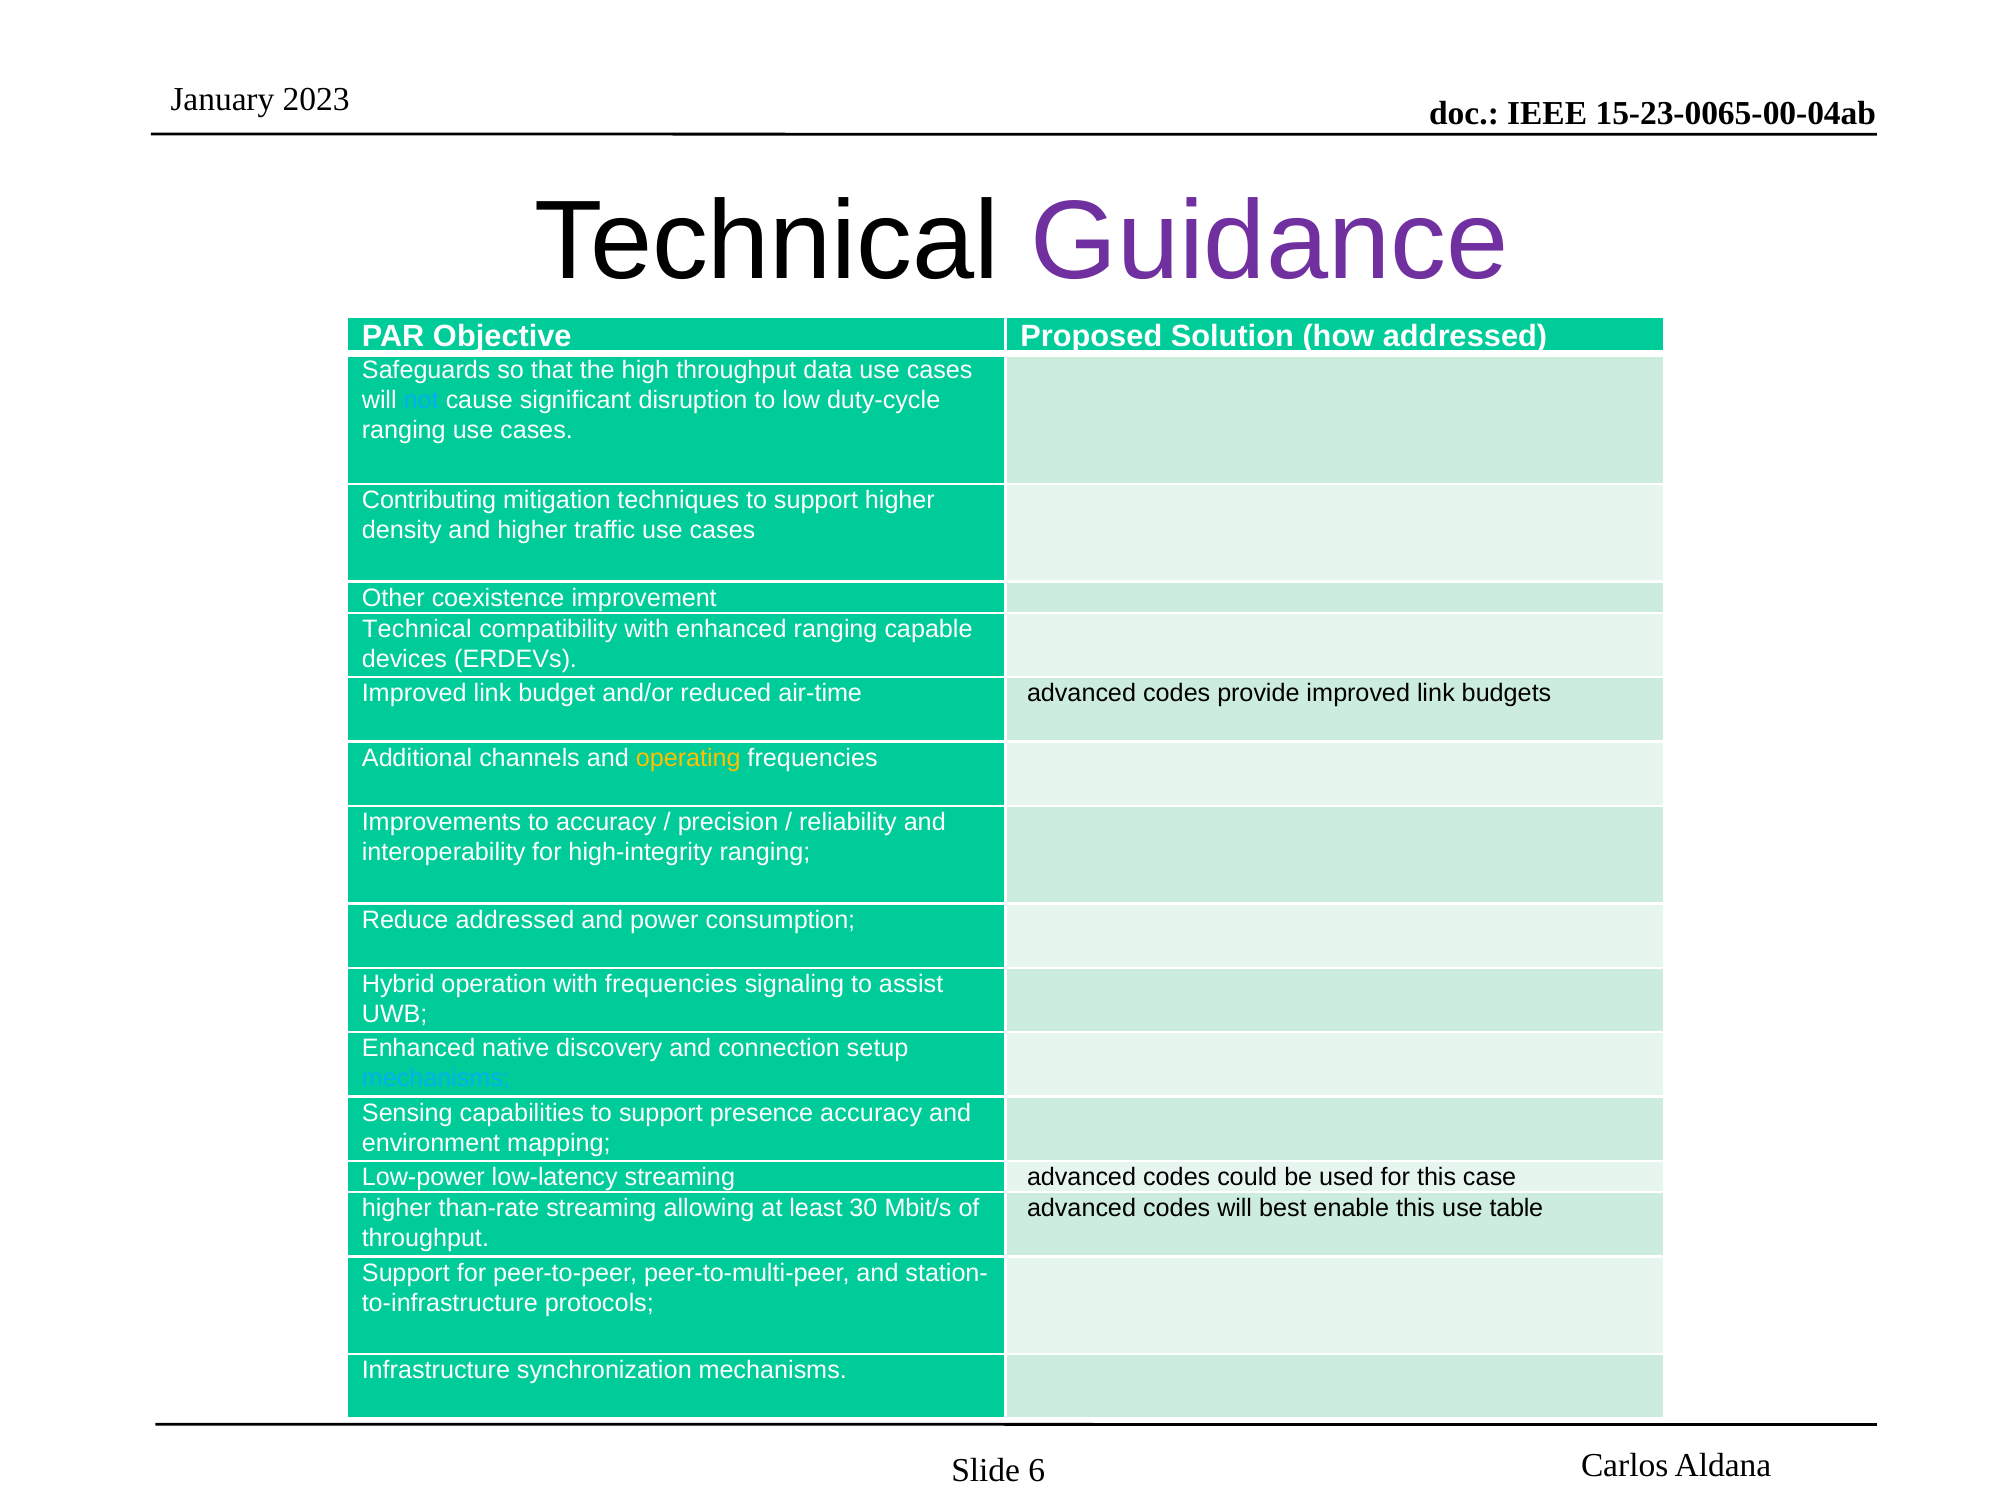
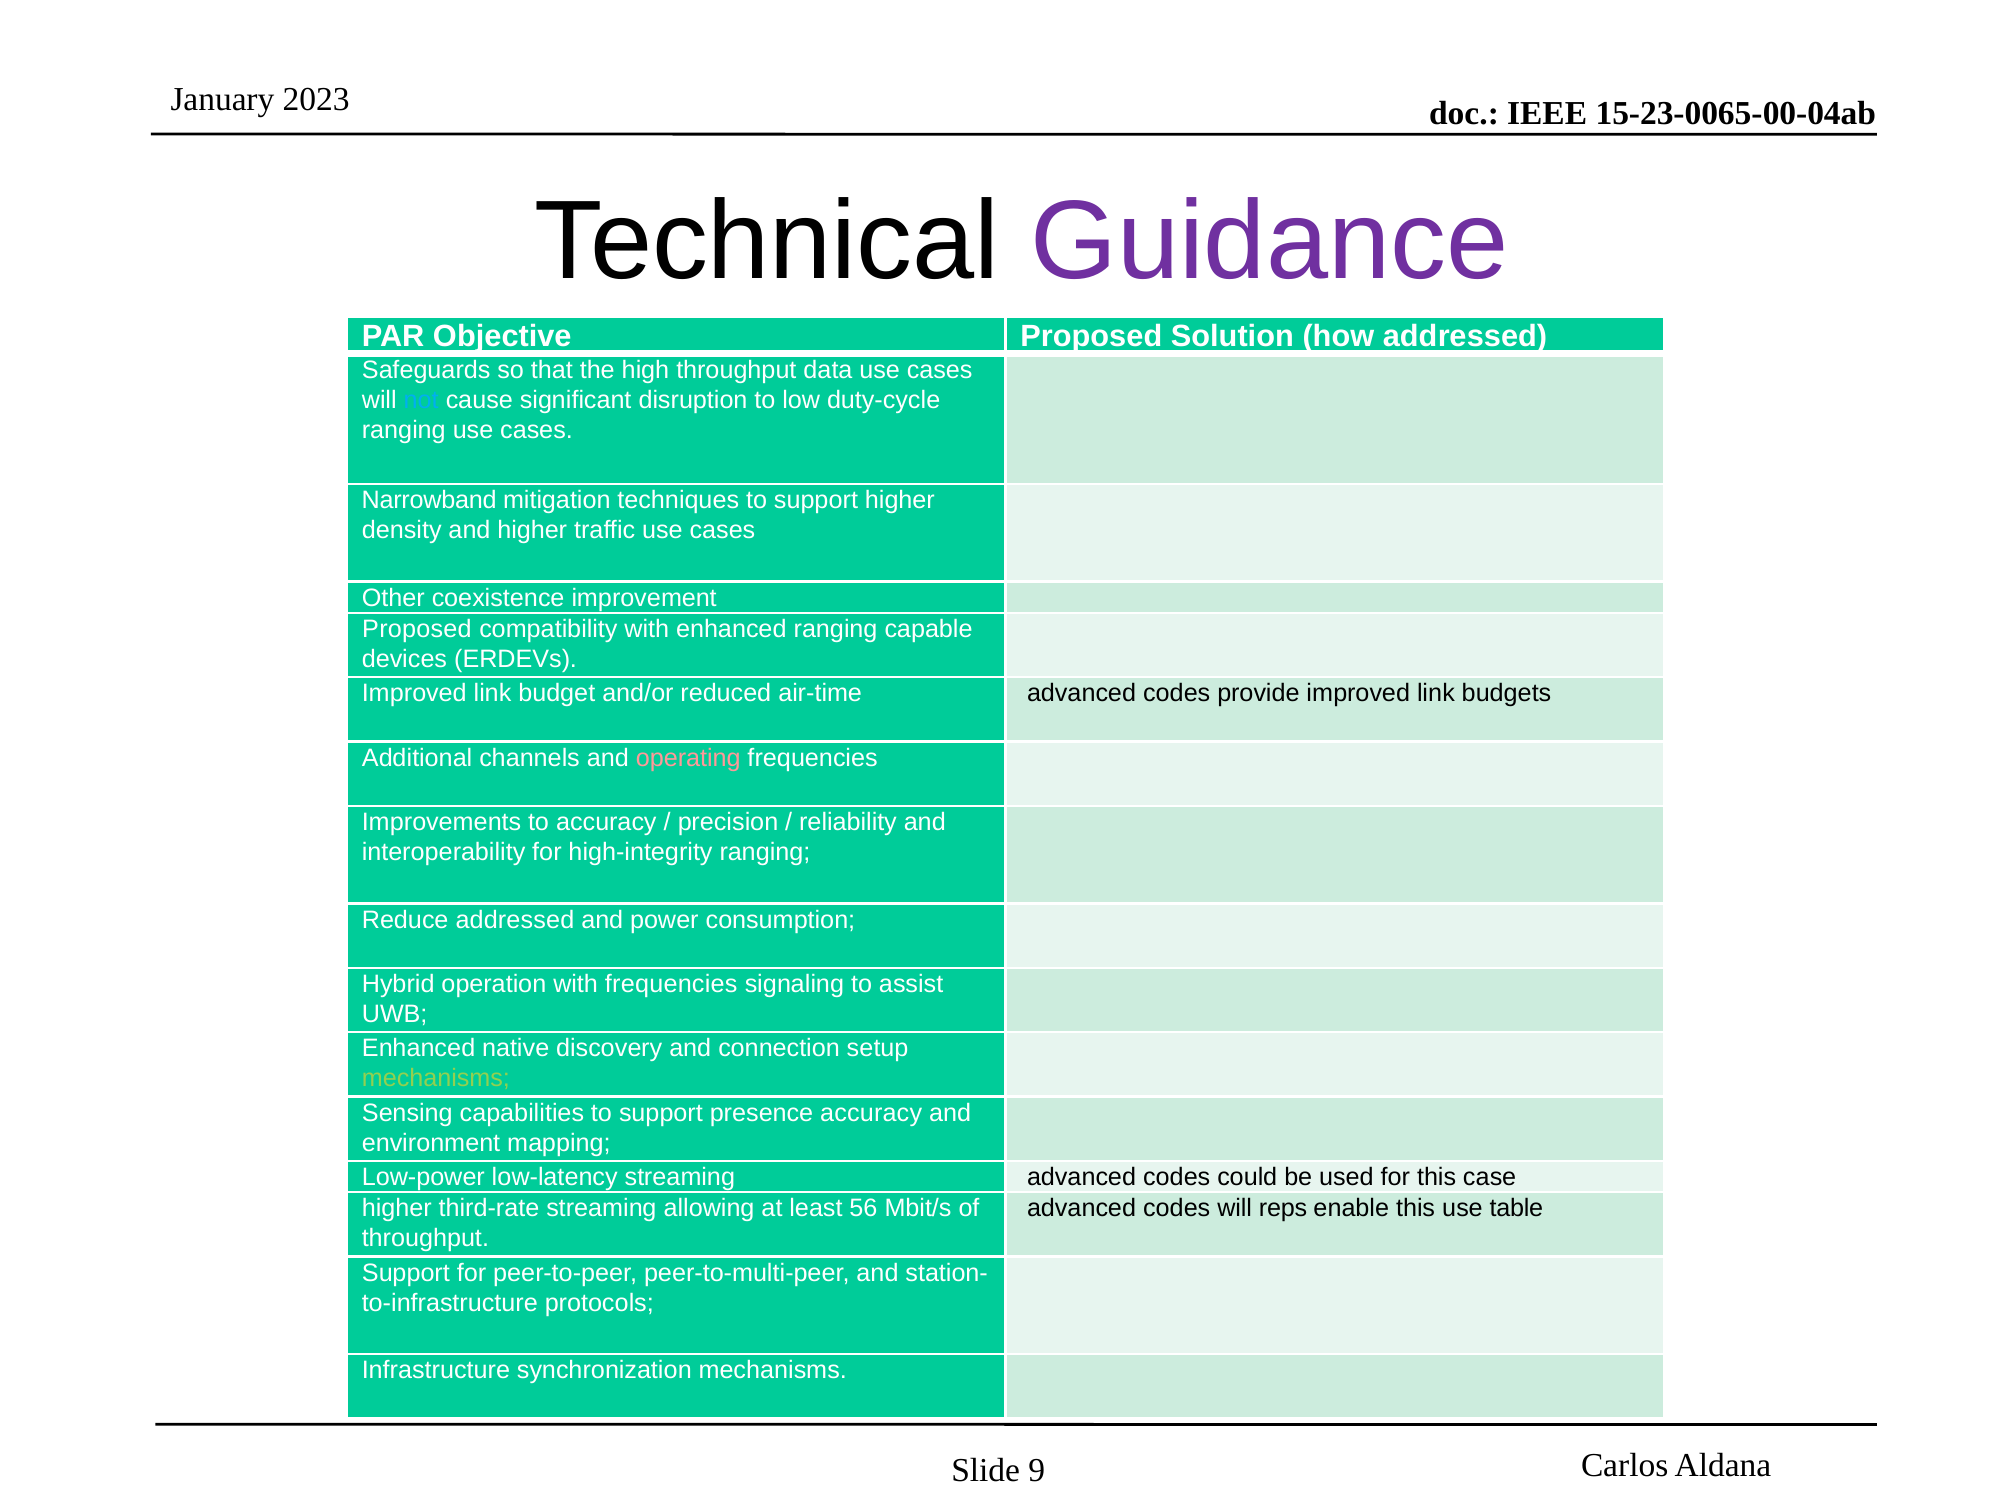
Contributing: Contributing -> Narrowband (429, 501)
Technical: Technical -> Proposed (417, 629)
operating colour: yellow -> pink (688, 758)
mechanisms colour: light blue -> light green (436, 1079)
than-rate: than-rate -> third-rate (489, 1209)
30: 30 -> 56 (863, 1209)
best: best -> reps (1283, 1209)
6: 6 -> 9 (1037, 1470)
